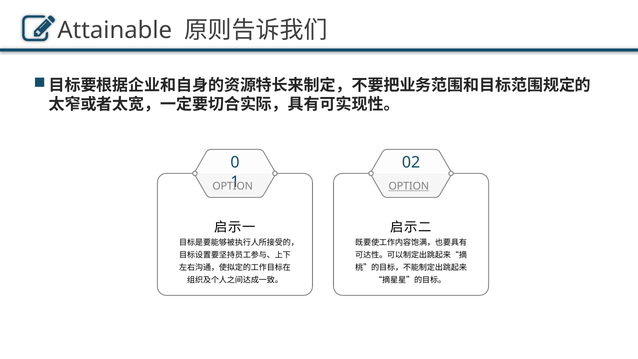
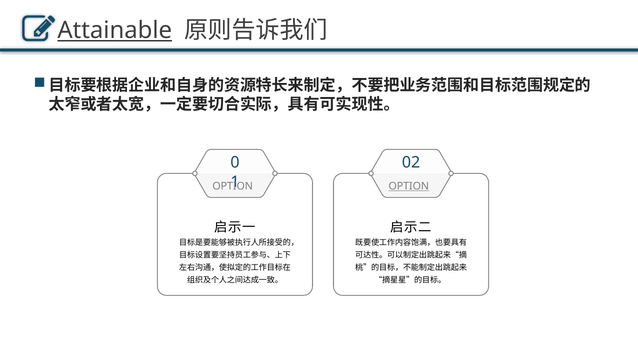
Attainable underline: none -> present (115, 30)
